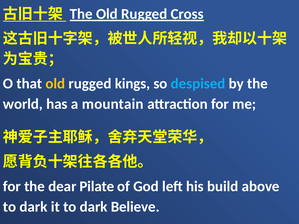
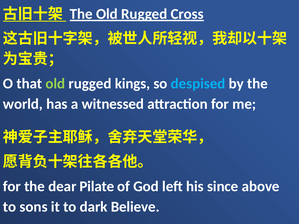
old colour: yellow -> light green (55, 84)
mountain: mountain -> witnessed (113, 104)
build: build -> since (223, 187)
dark: dark -> sons (33, 207)
